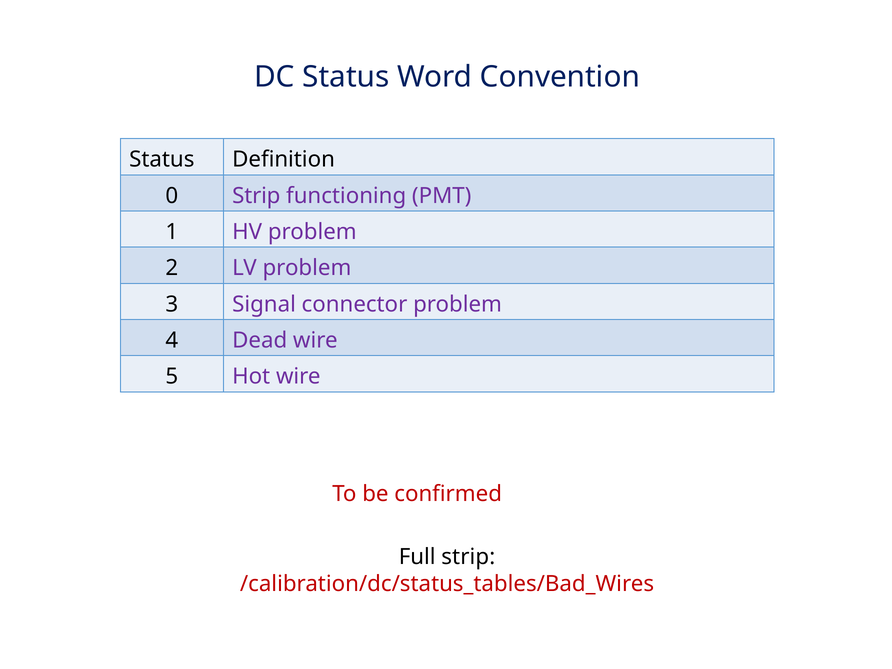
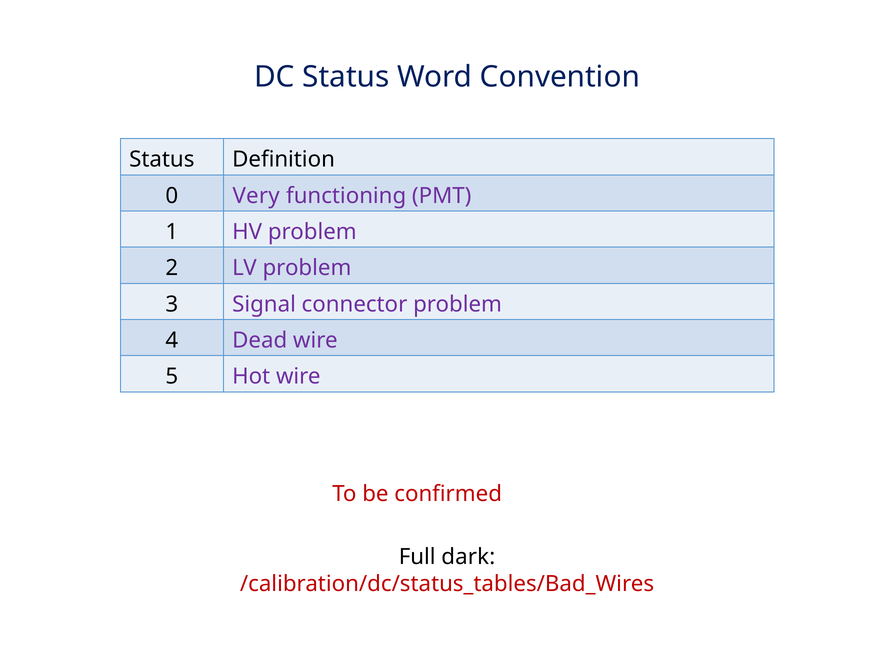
0 Strip: Strip -> Very (256, 196)
Full strip: strip -> dark (468, 557)
